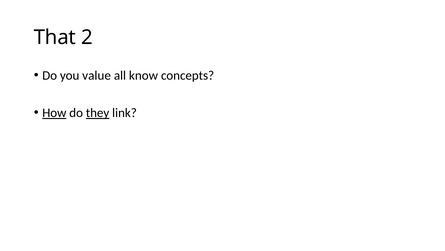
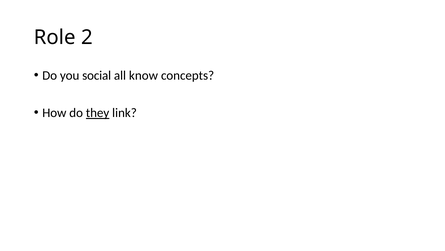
That: That -> Role (55, 37)
value: value -> social (97, 75)
How underline: present -> none (54, 113)
